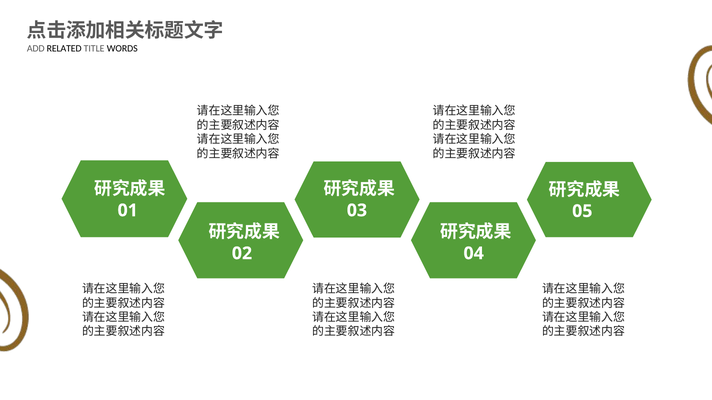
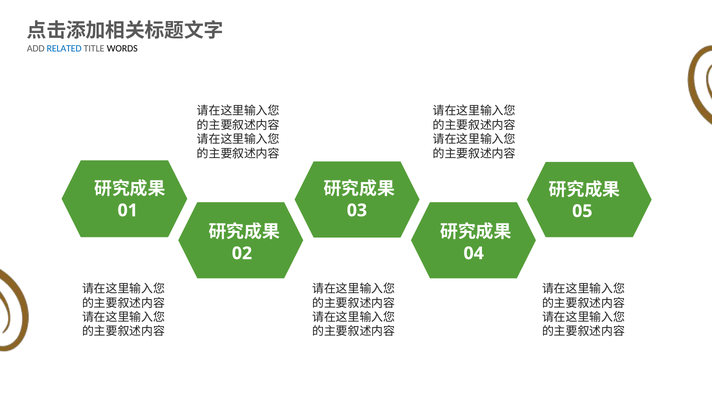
RELATED colour: black -> blue (64, 49)
